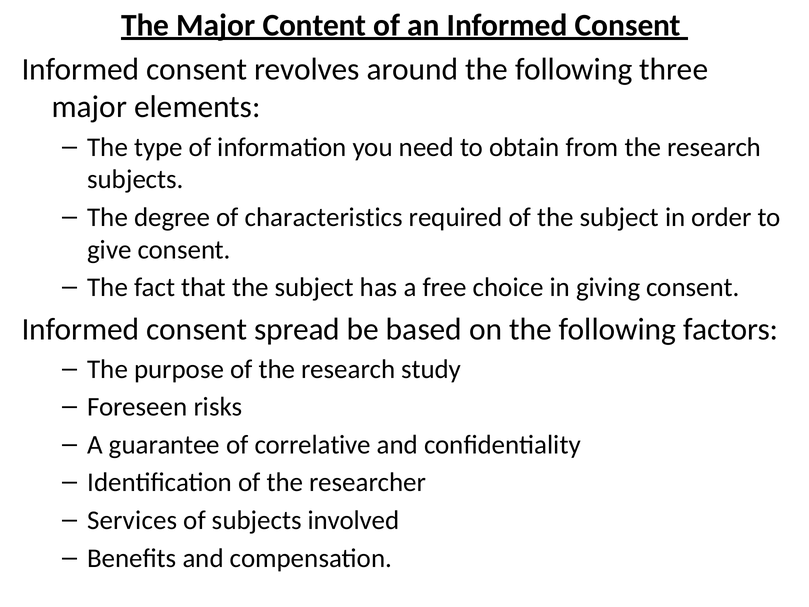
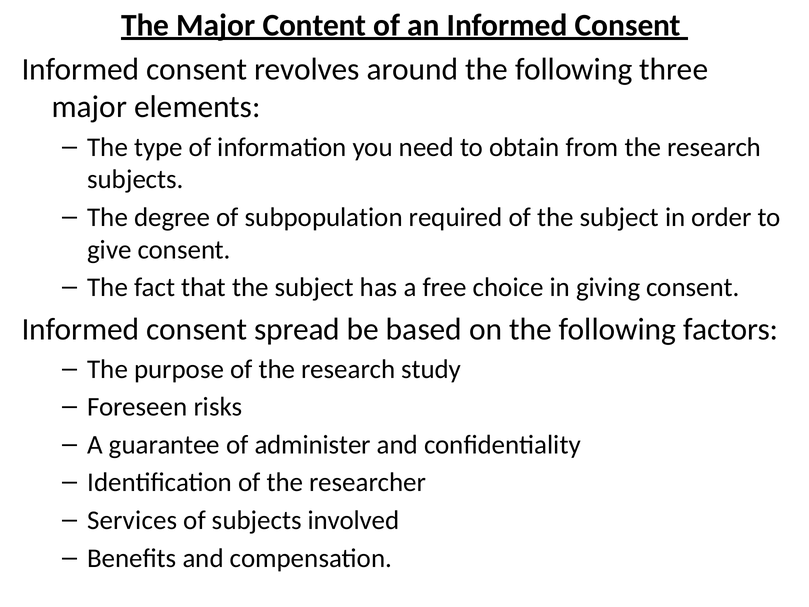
characteristics: characteristics -> subpopulation (324, 217)
correlative: correlative -> administer (313, 445)
